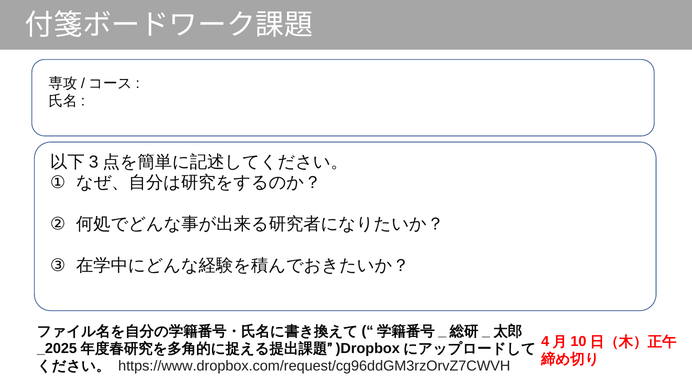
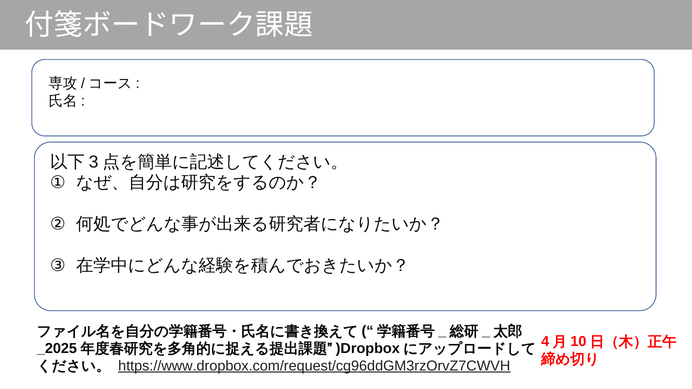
https://www.dropbox.com/request/cg96ddGM3rzOrvZ7CWVH underline: none -> present (314, 366)
